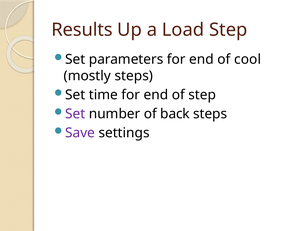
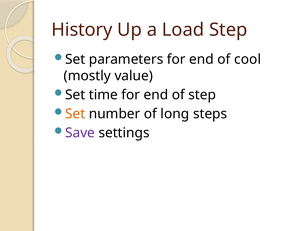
Results: Results -> History (82, 30)
mostly steps: steps -> value (134, 76)
Set colour: purple -> orange (75, 114)
back: back -> long (175, 114)
